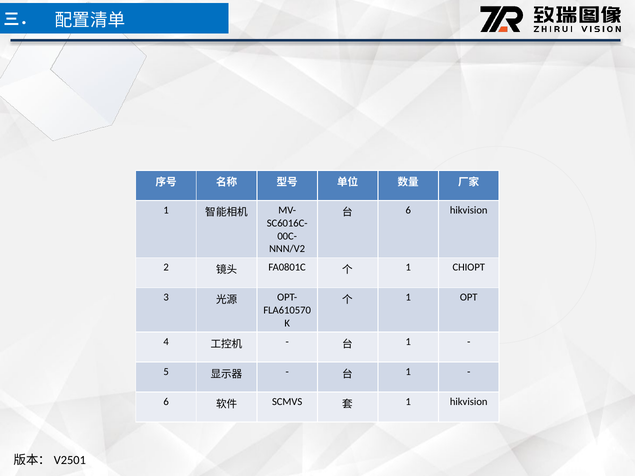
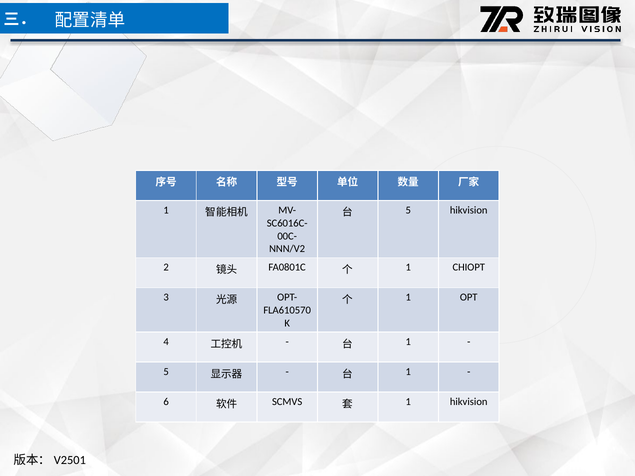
6: 6 -> 5 (408, 210)
